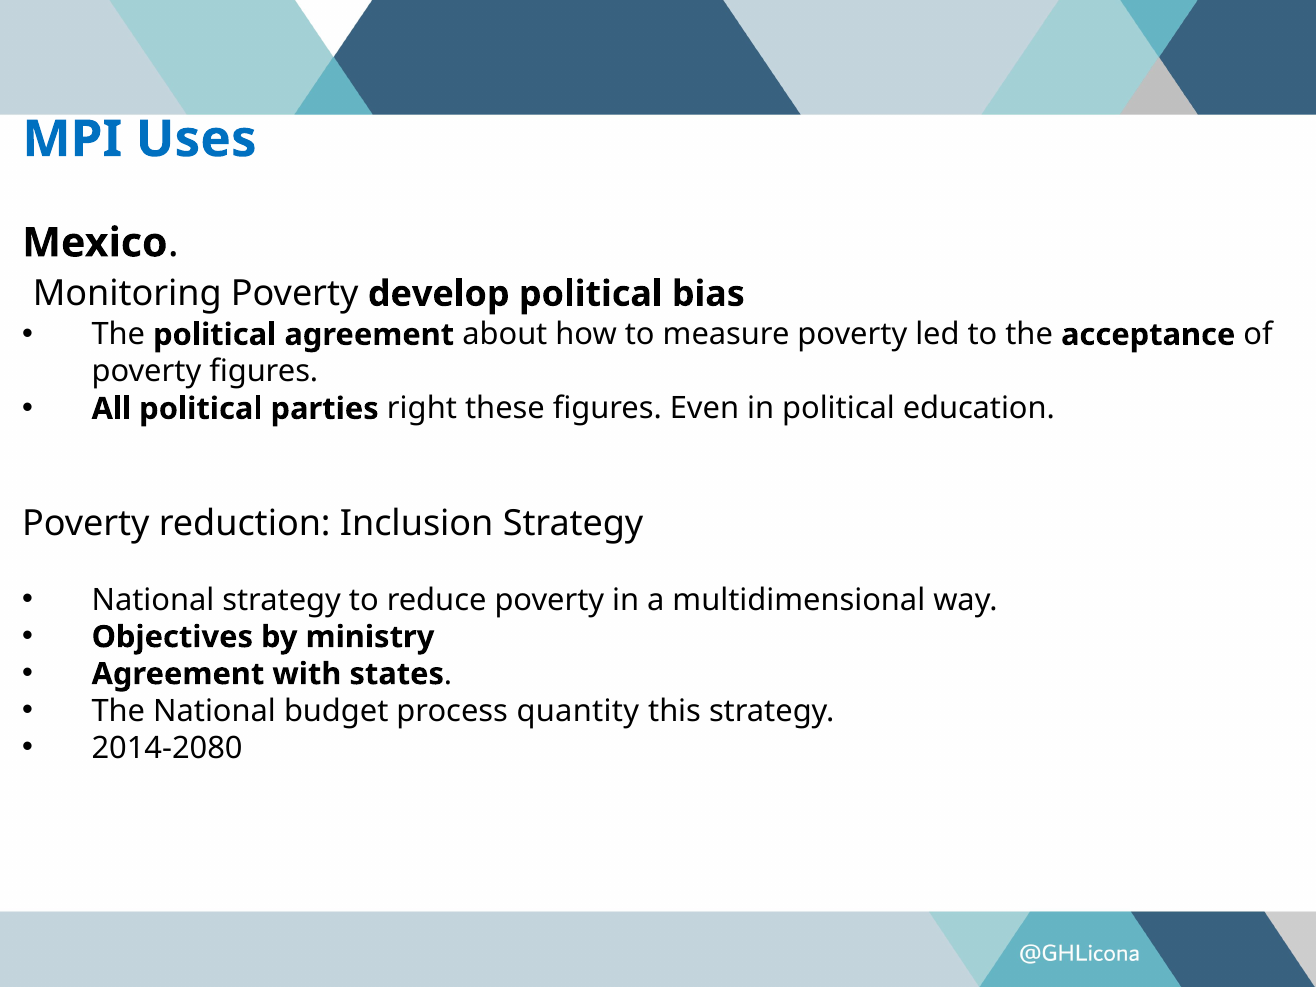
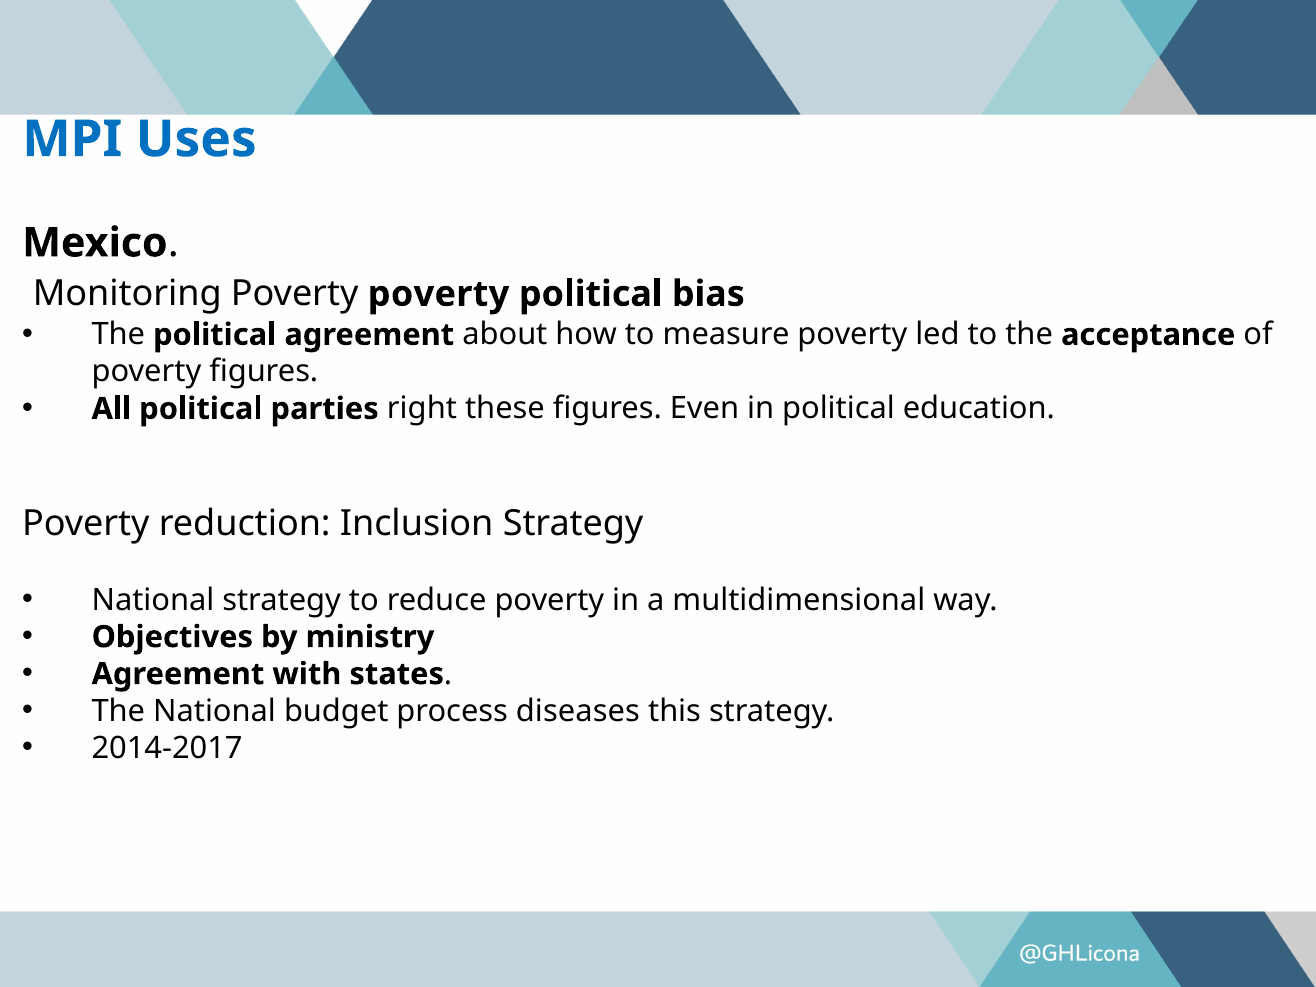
Poverty develop: develop -> poverty (439, 294)
quantity: quantity -> diseases (578, 711)
2014-2080: 2014-2080 -> 2014-2017 (167, 748)
